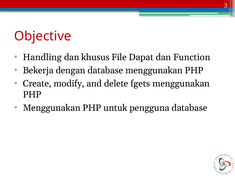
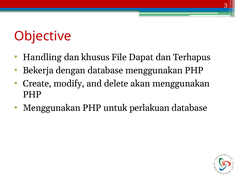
Function: Function -> Terhapus (192, 57)
fgets: fgets -> akan (140, 84)
pengguna: pengguna -> perlakuan (150, 108)
